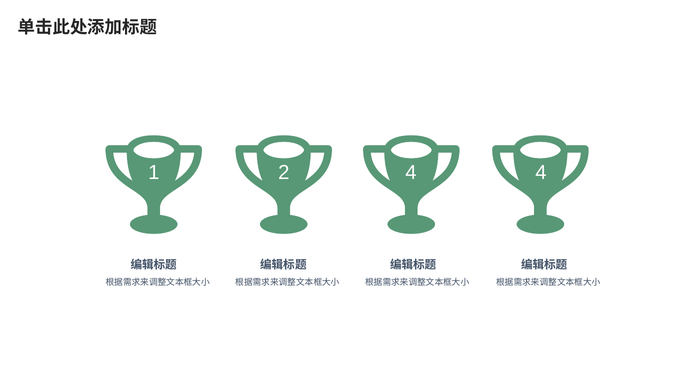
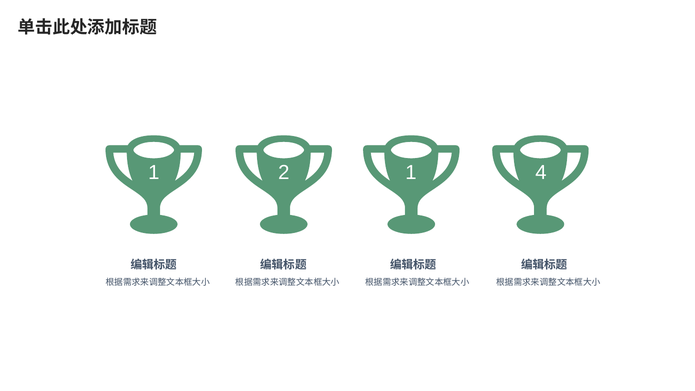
2 4: 4 -> 1 (411, 173)
